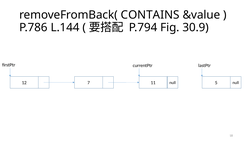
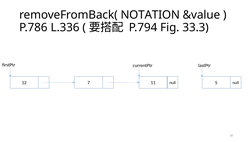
CONTAINS: CONTAINS -> NOTATION (150, 15)
L.144: L.144 -> L.336 (65, 27)
30.9: 30.9 -> 33.3 (196, 27)
